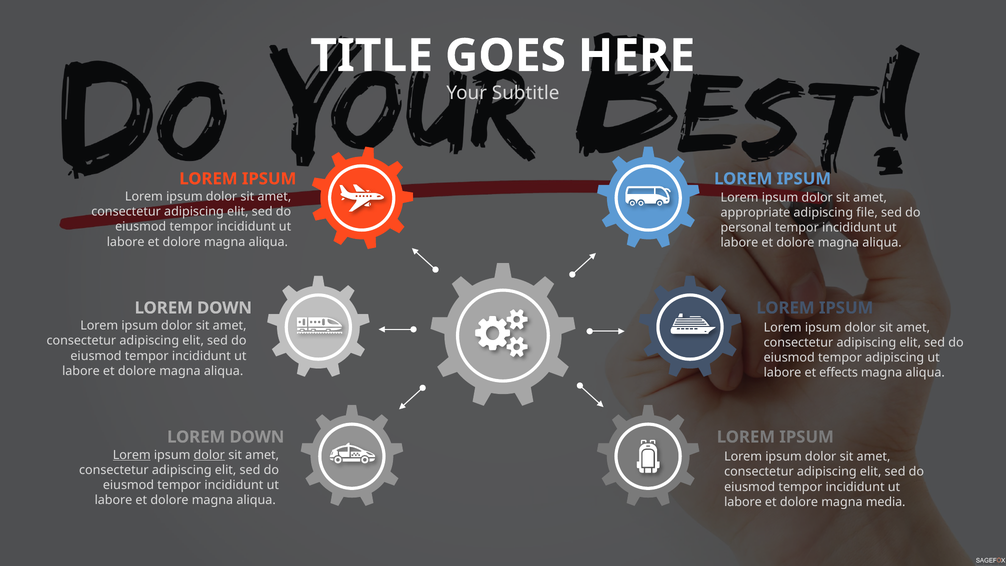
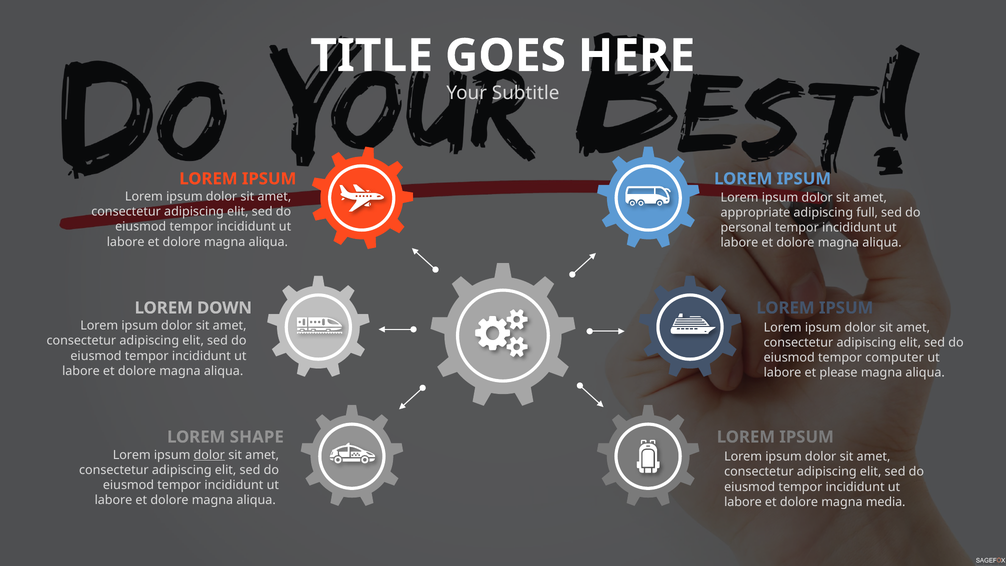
file: file -> full (867, 213)
tempor adipiscing: adipiscing -> computer (895, 358)
effects: effects -> please (839, 373)
DOWN: DOWN -> SHAPE (257, 437)
Lorem underline: present -> none (132, 455)
